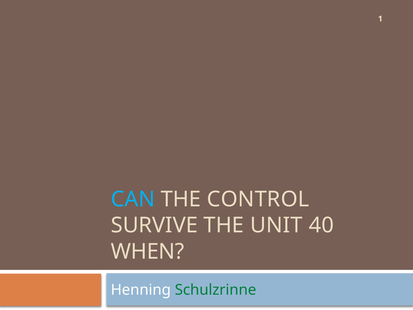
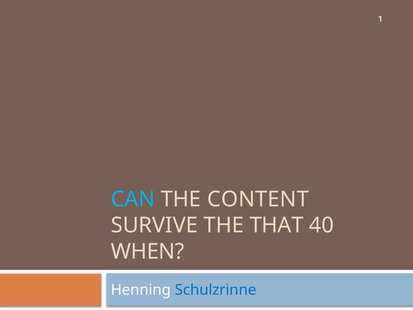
CONTROL: CONTROL -> CONTENT (258, 199)
UNIT: UNIT -> THAT (277, 225)
Schulzrinne colour: green -> blue (216, 290)
